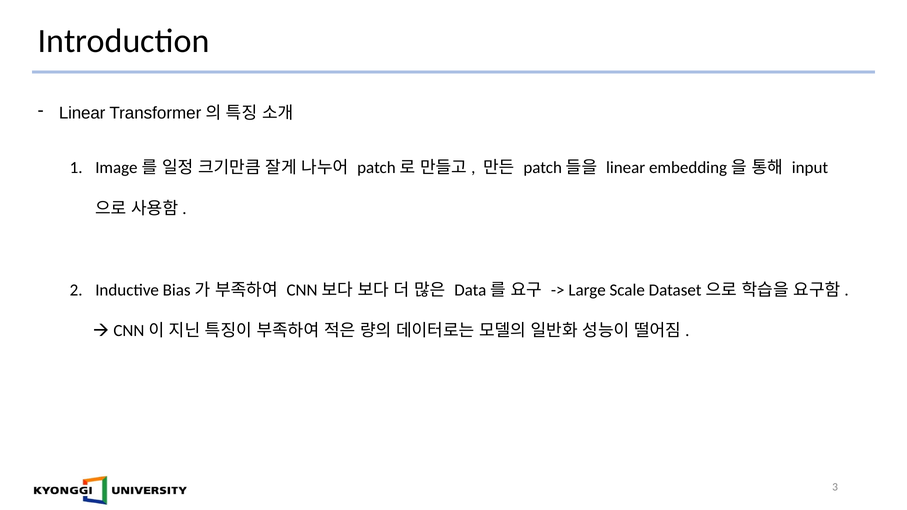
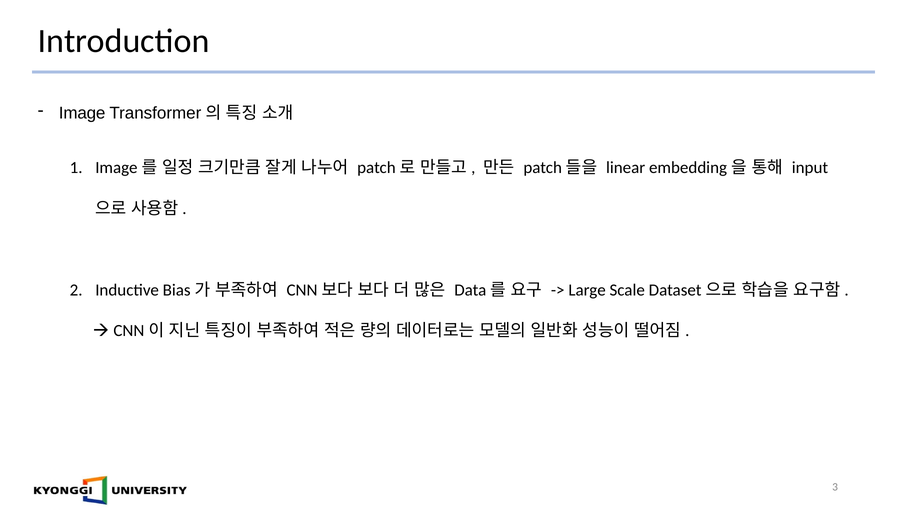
Linear: Linear -> Image (82, 113)
